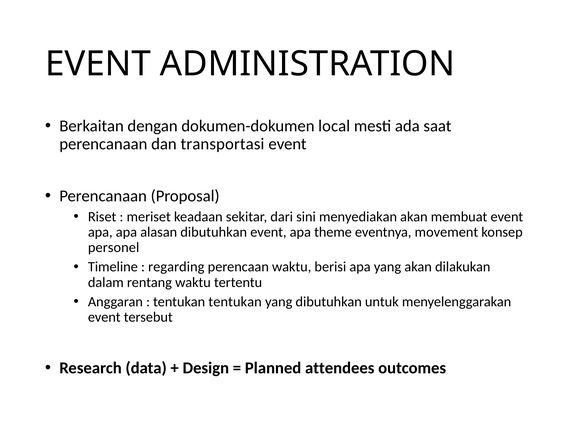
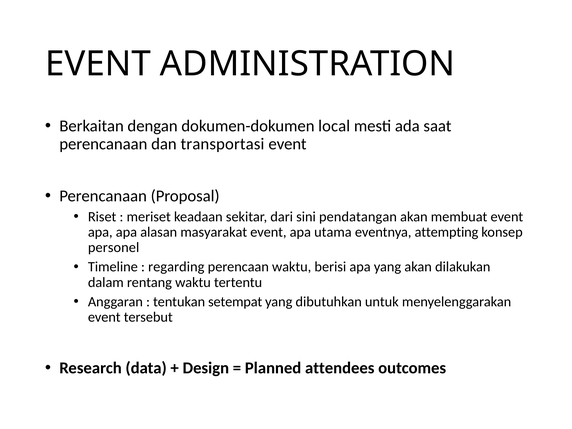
menyediakan: menyediakan -> pendatangan (358, 217)
alasan dibutuhkan: dibutuhkan -> masyarakat (214, 232)
theme: theme -> utama (333, 232)
movement: movement -> attempting (447, 232)
tentukan tentukan: tentukan -> setempat (235, 302)
